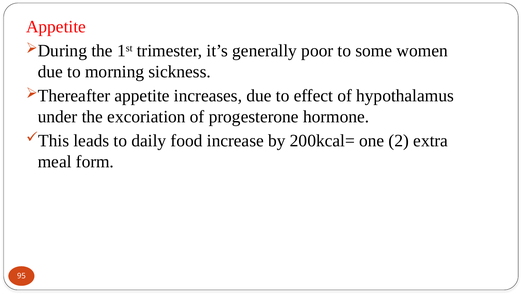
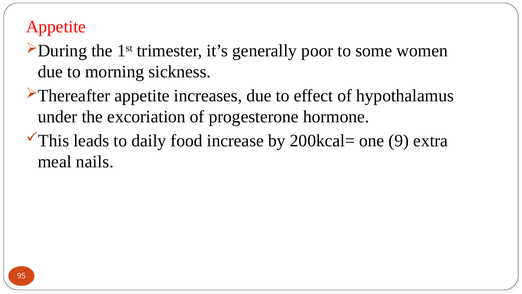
2: 2 -> 9 (399, 141)
form: form -> nails (95, 162)
